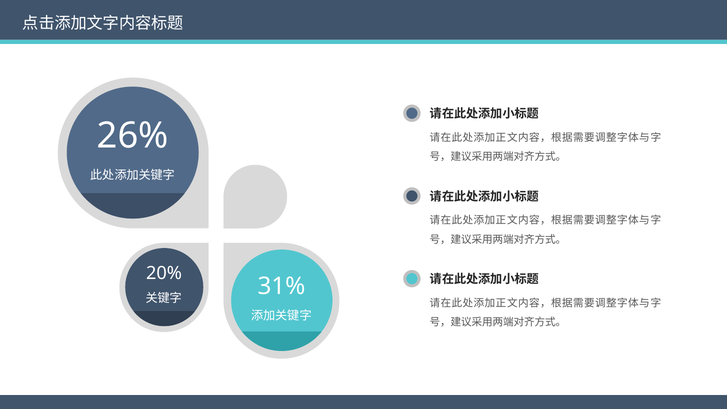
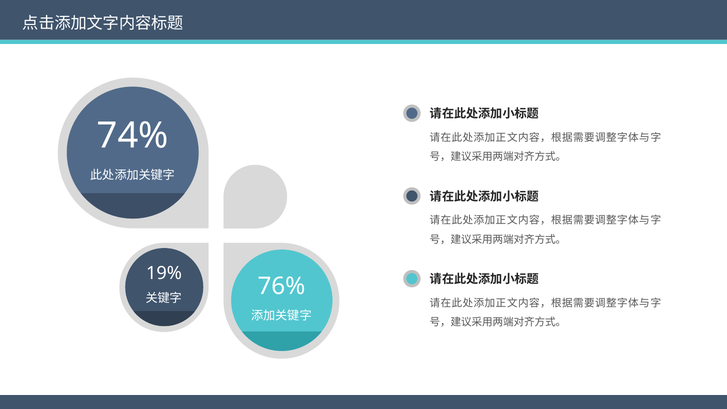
26%: 26% -> 74% (133, 136)
20%: 20% -> 19% (164, 273)
31%: 31% -> 76% (281, 286)
